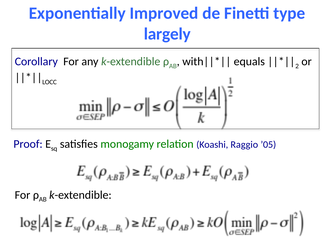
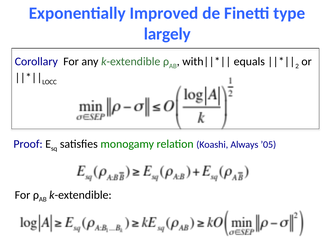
Raggio: Raggio -> Always (244, 145)
